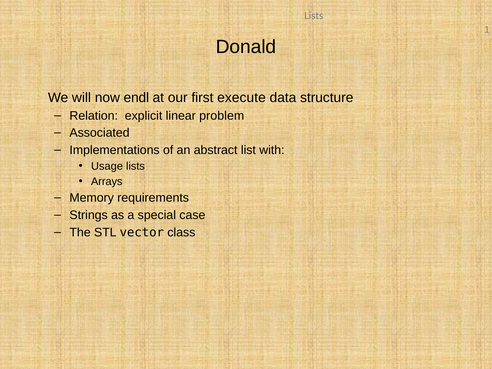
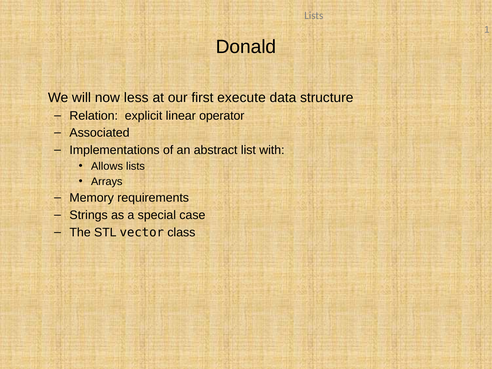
endl: endl -> less (136, 98)
problem: problem -> operator (222, 116)
Usage: Usage -> Allows (107, 166)
